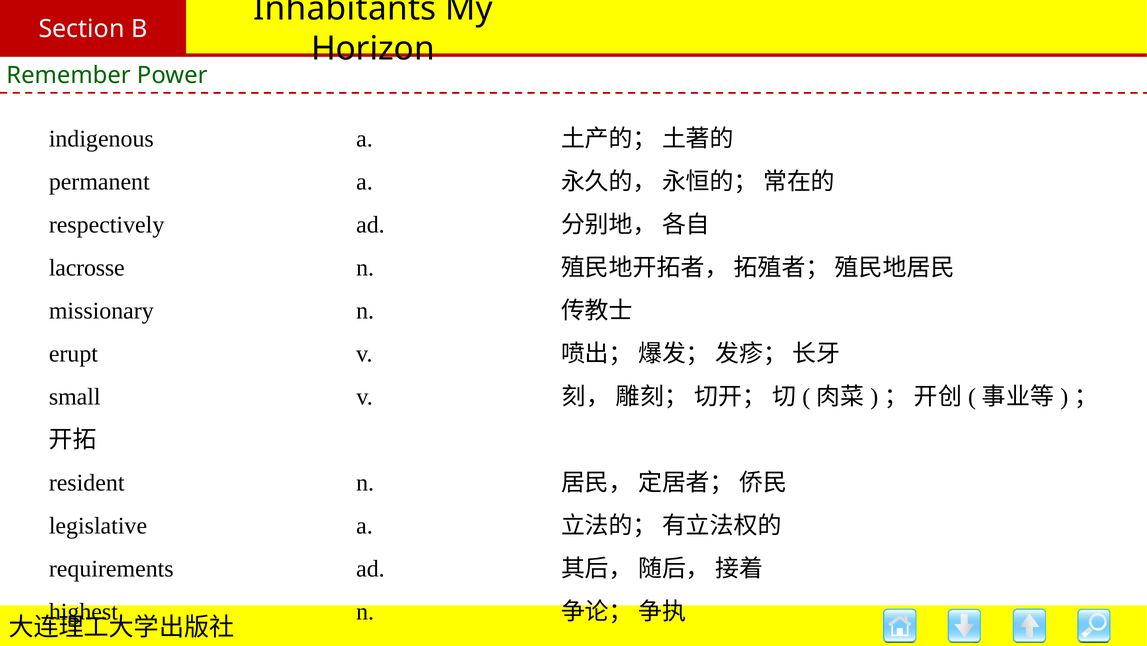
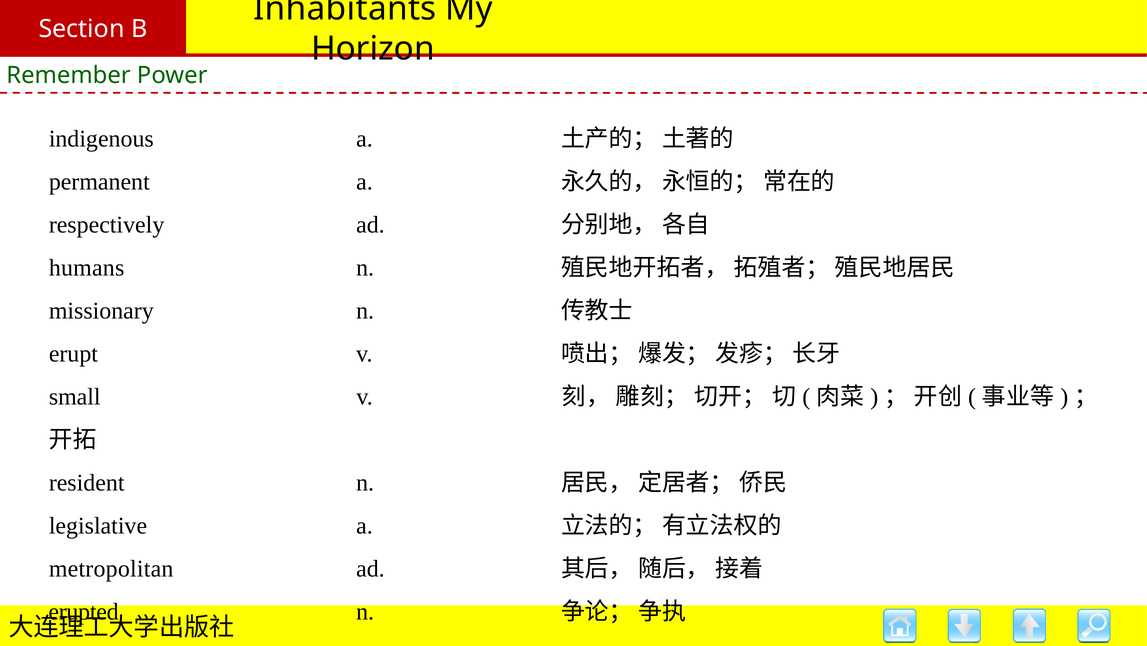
lacrosse: lacrosse -> humans (87, 268)
requirements: requirements -> metropolitan (111, 569)
highest: highest -> erupted (83, 612)
